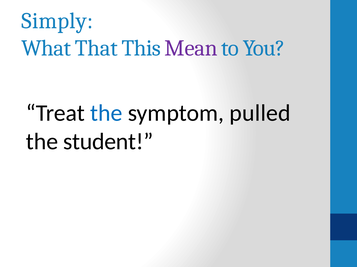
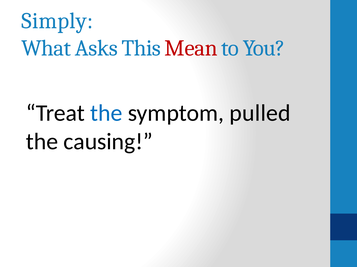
That: That -> Asks (96, 48)
Mean colour: purple -> red (191, 48)
student: student -> causing (108, 142)
